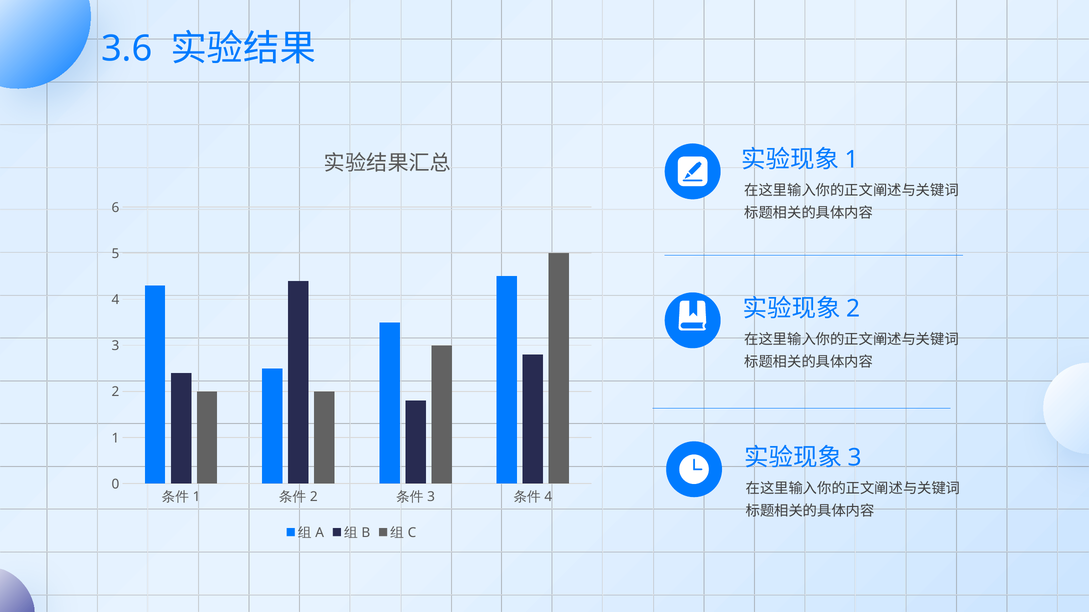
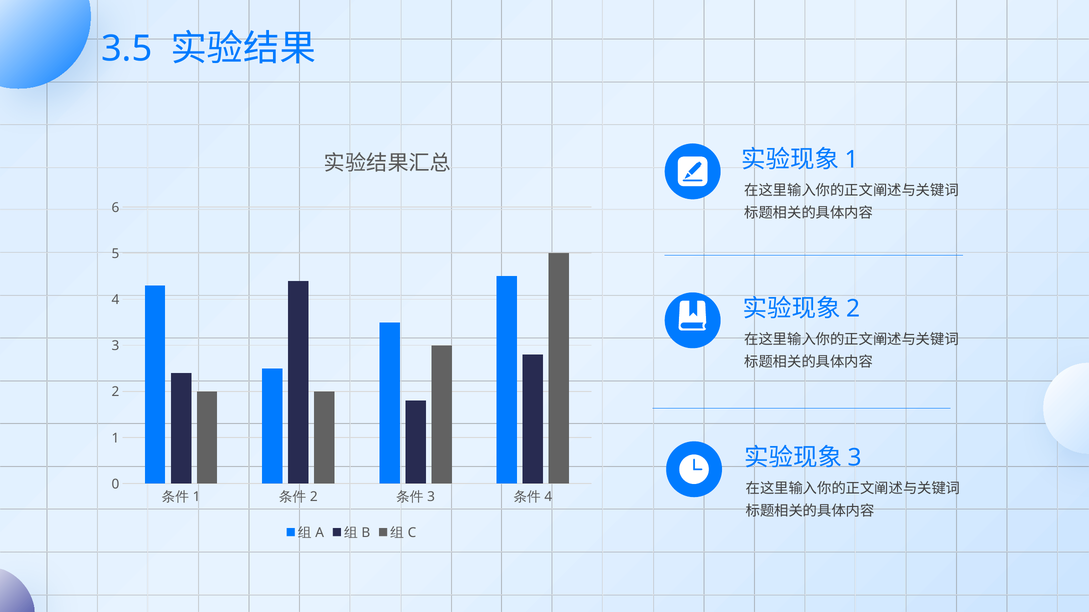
3.6: 3.6 -> 3.5 (127, 49)
